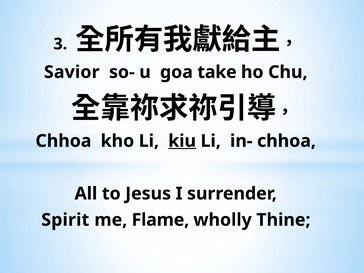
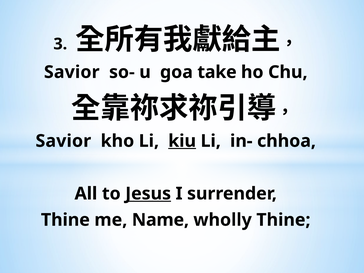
Chhoa: Chhoa -> Savior (63, 141)
Jesus underline: none -> present (148, 194)
Spirit: Spirit -> Thine (65, 220)
Flame: Flame -> Name (160, 220)
